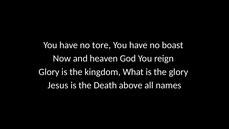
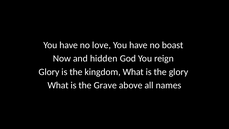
tore: tore -> love (102, 45)
heaven: heaven -> hidden (104, 58)
Jesus: Jesus -> What (58, 85)
Death: Death -> Grave (105, 85)
